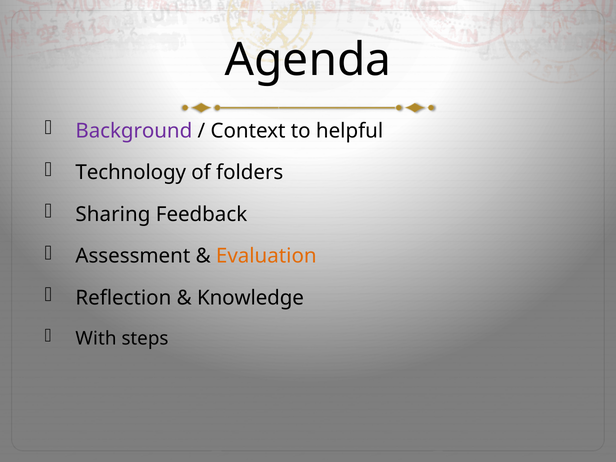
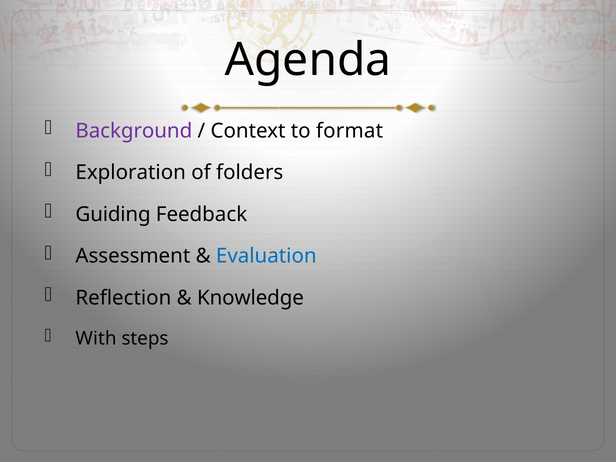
helpful: helpful -> format (350, 131)
Technology: Technology -> Exploration (131, 173)
Sharing: Sharing -> Guiding (113, 214)
Evaluation colour: orange -> blue (266, 256)
